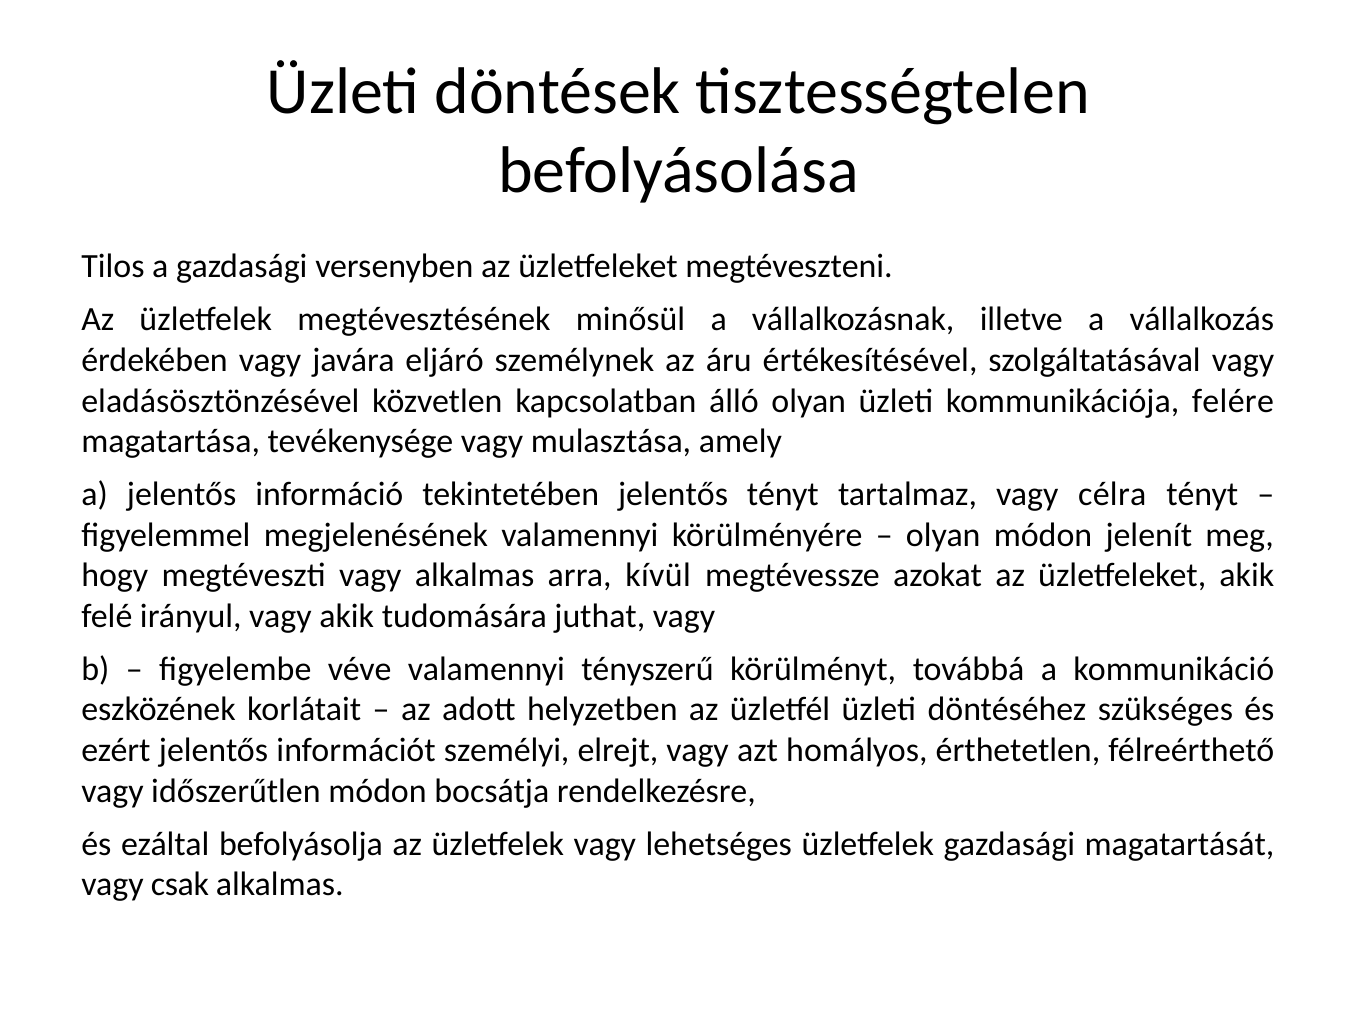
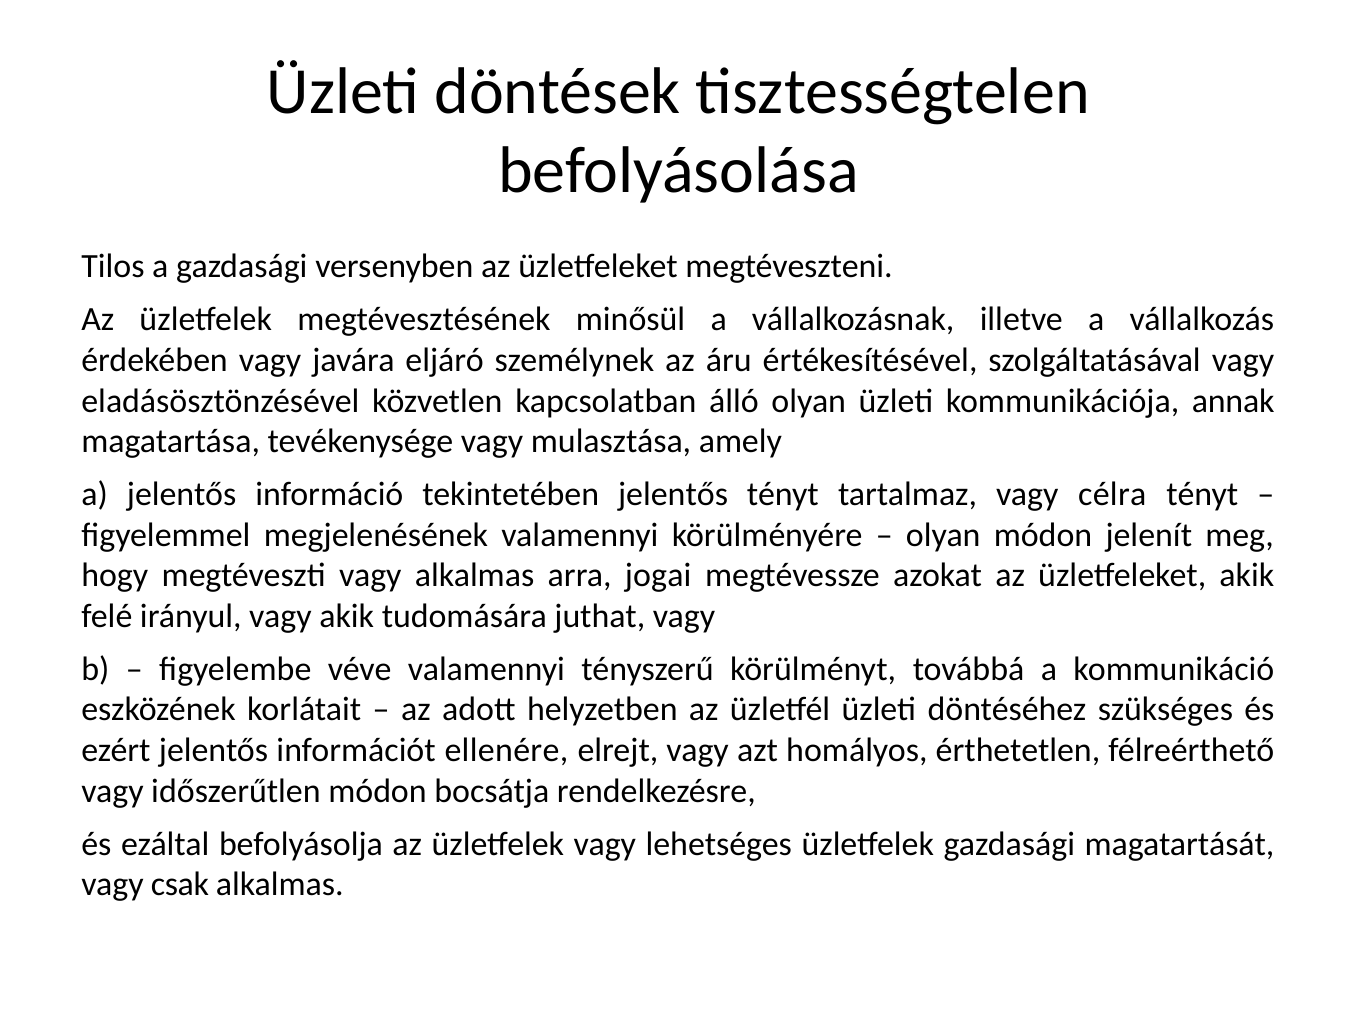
felére: felére -> annak (1233, 401)
kívül: kívül -> jogai (658, 576)
személyi: személyi -> ellenére (506, 751)
